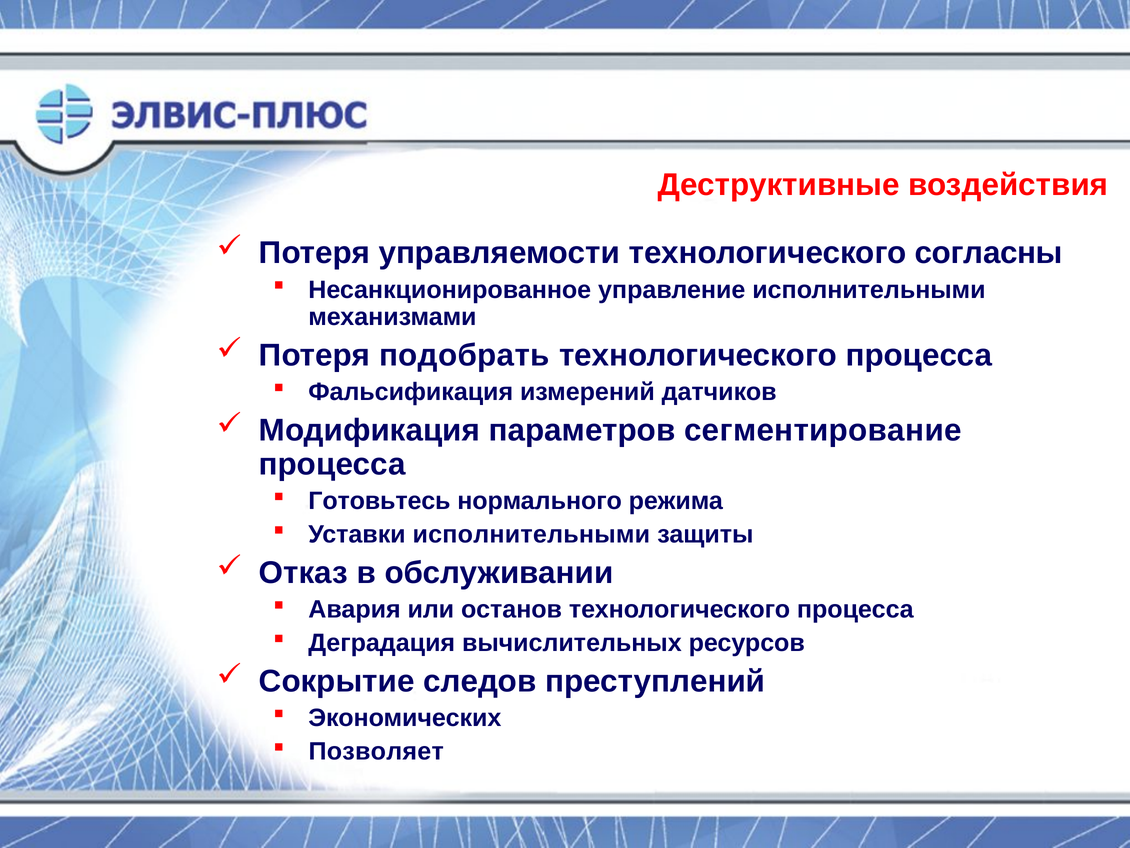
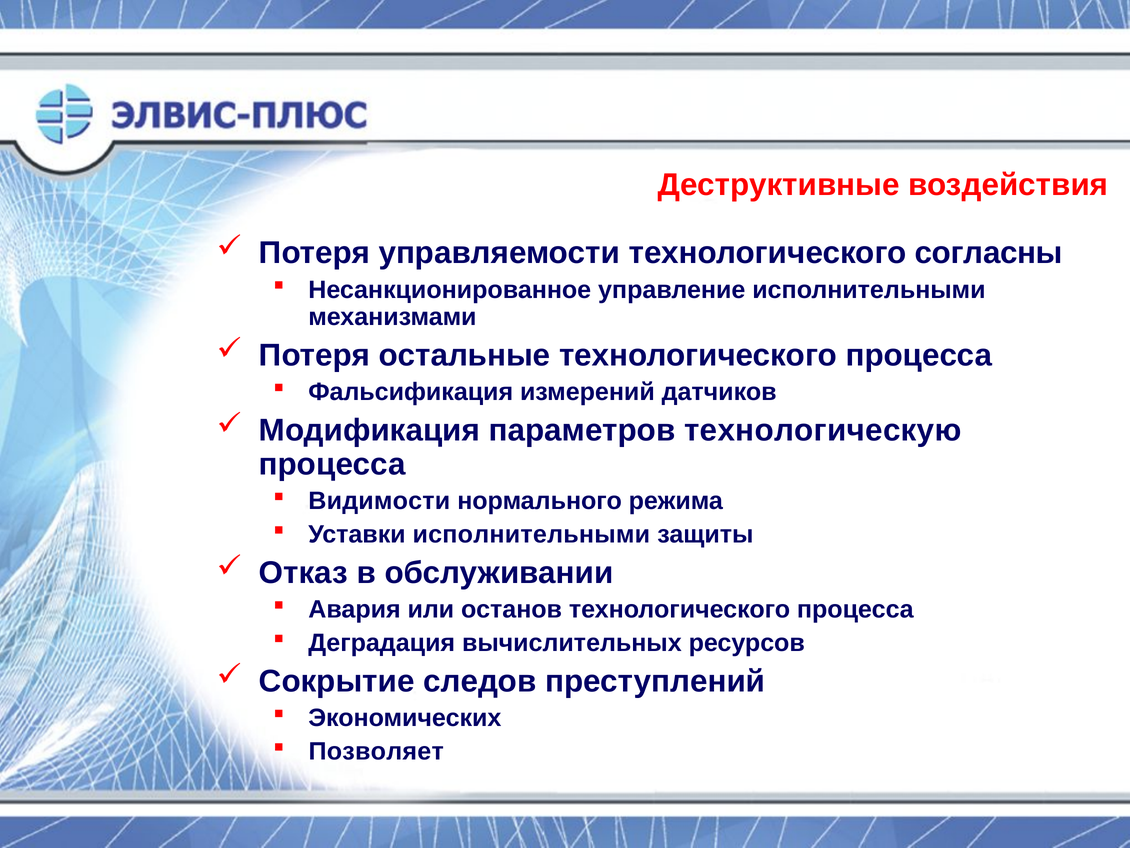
подобрать: подобрать -> остальные (465, 355)
сегментирование: сегментирование -> технологическую (823, 430)
Готовьтесь: Готовьтесь -> Видимости (379, 501)
